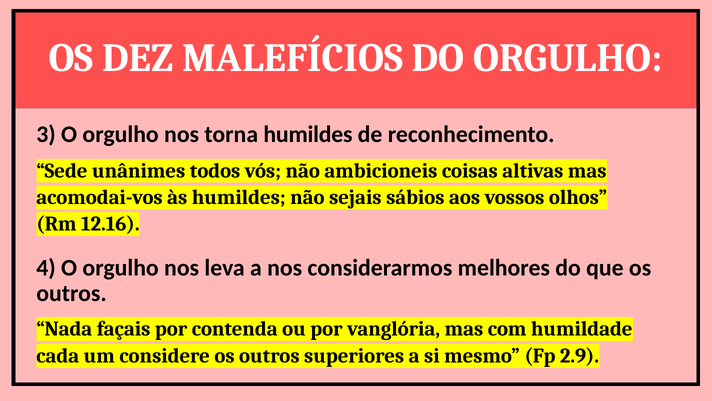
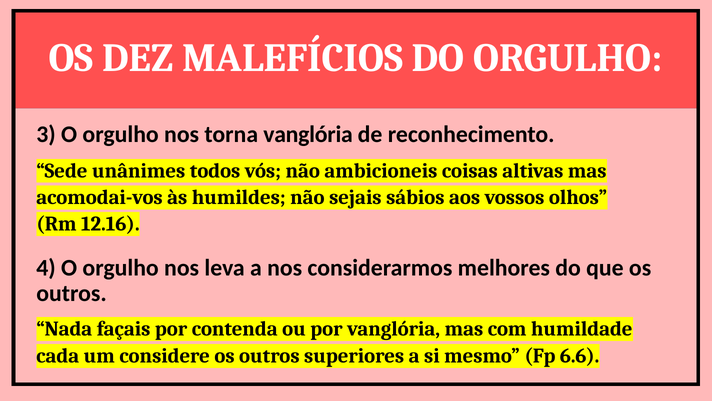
torna humildes: humildes -> vanglória (308, 134)
2.9: 2.9 -> 6.6 (580, 355)
